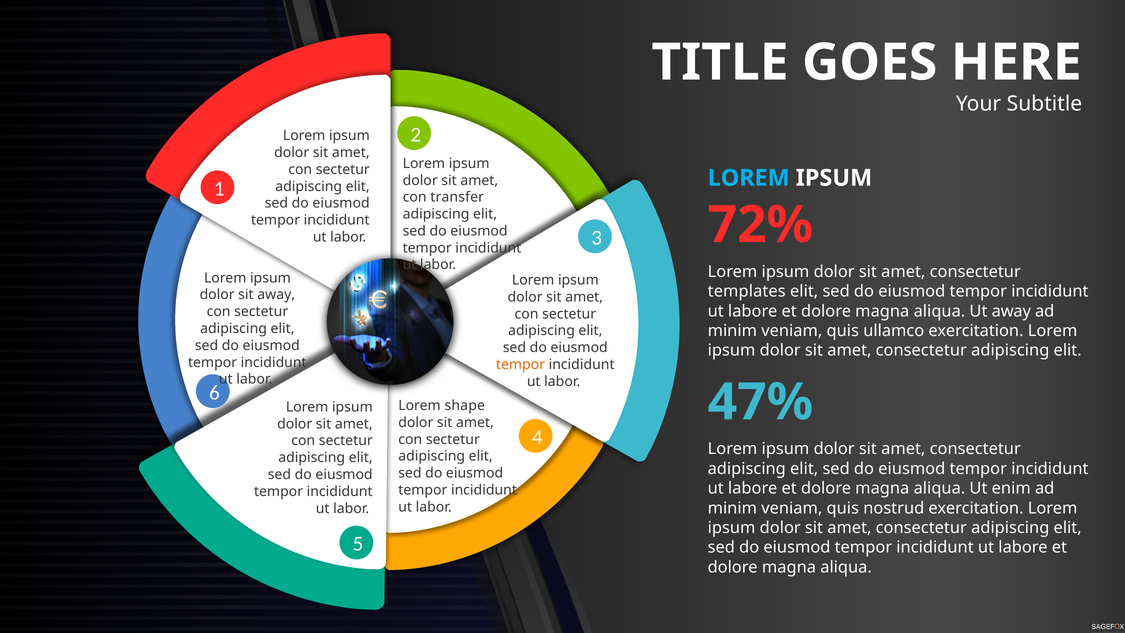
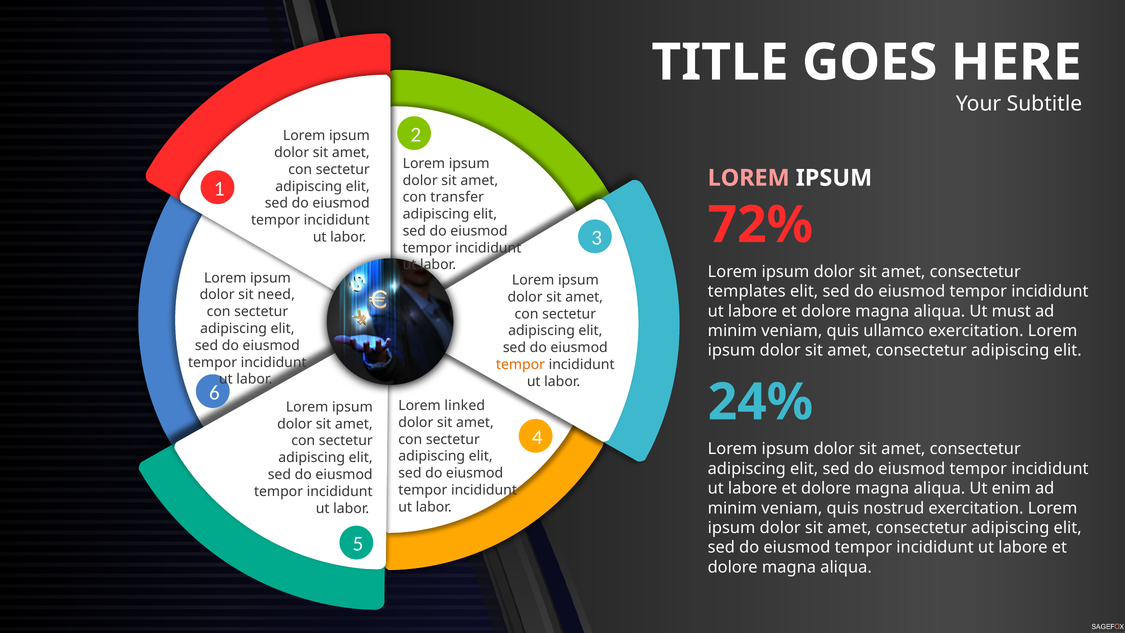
LOREM colour: light blue -> pink (749, 178)
sit away: away -> need (276, 295)
Ut away: away -> must (1011, 311)
47%: 47% -> 24% (760, 402)
shape: shape -> linked (465, 406)
